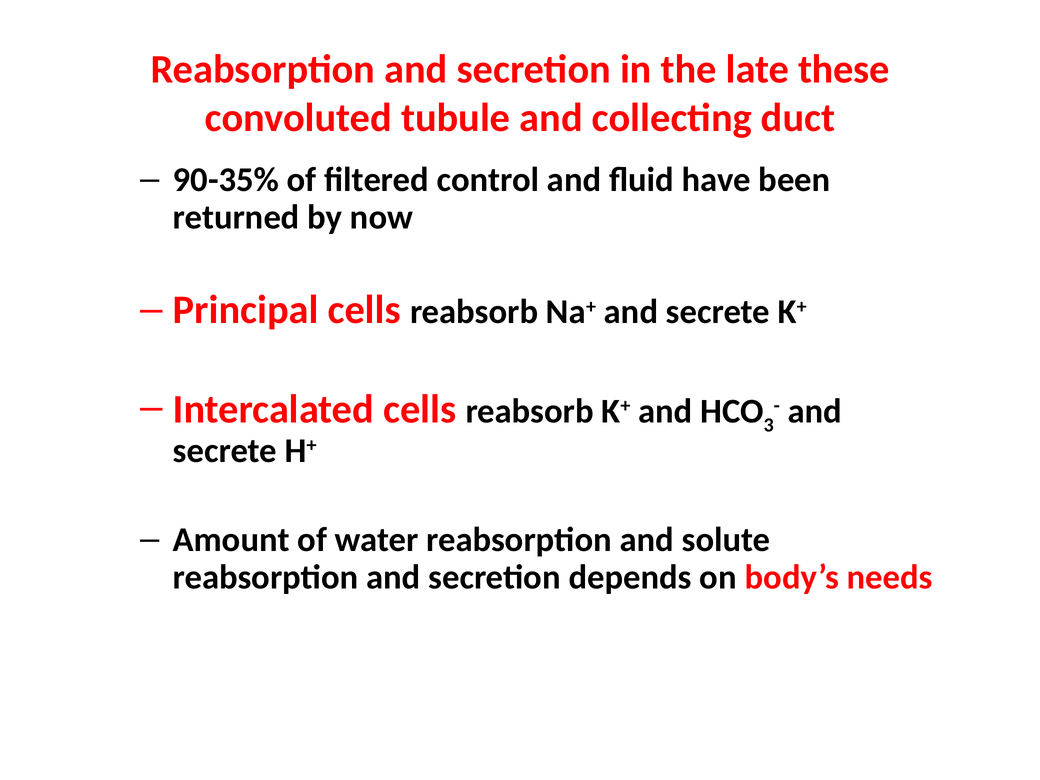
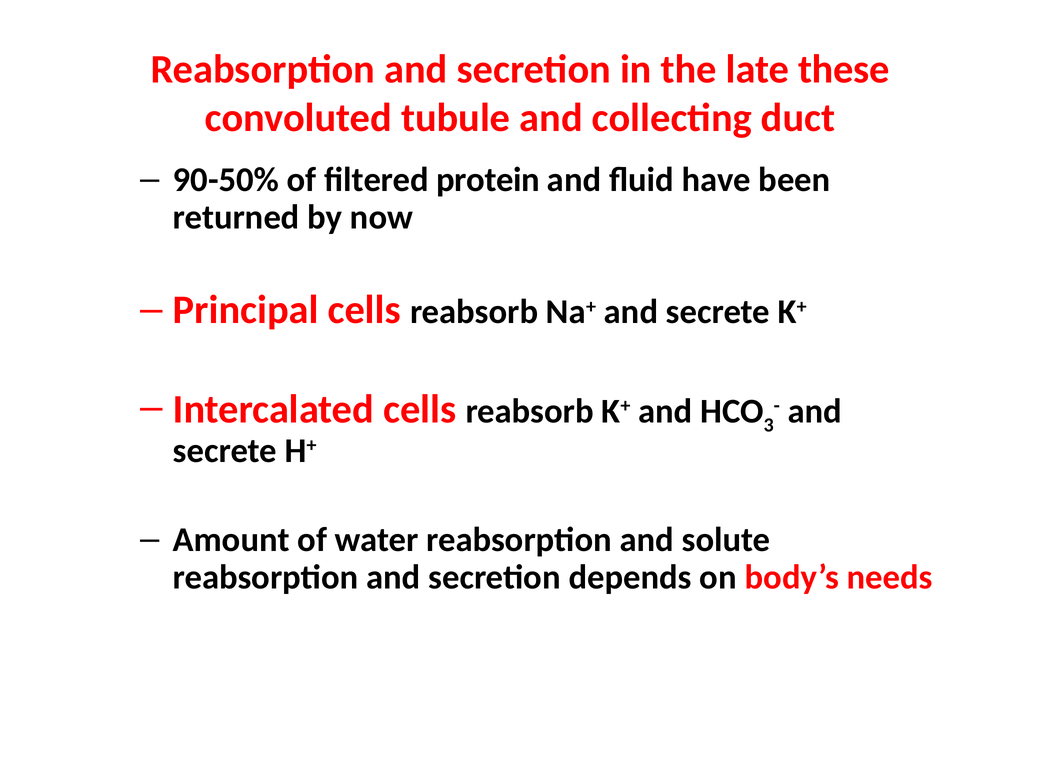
90-35%: 90-35% -> 90-50% (226, 180)
control: control -> protein (488, 180)
